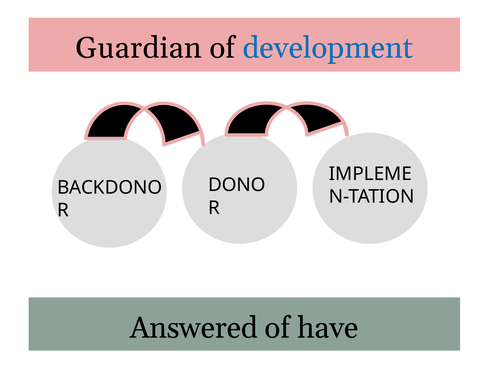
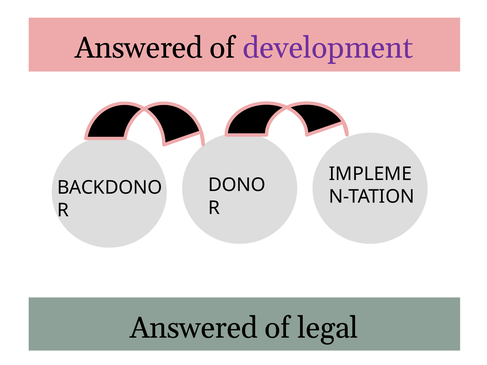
Guardian: Guardian -> Answered (139, 48)
development colour: blue -> purple (328, 48)
have: have -> legal (328, 328)
